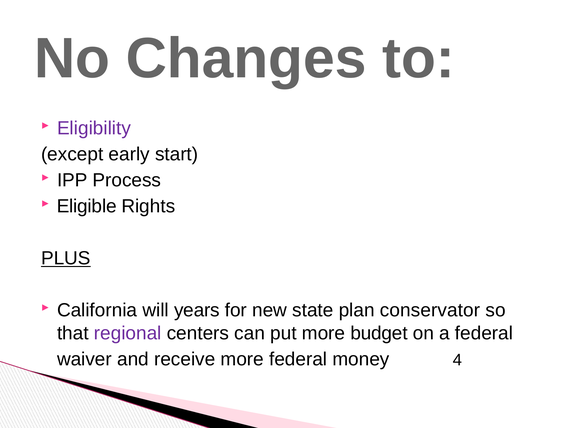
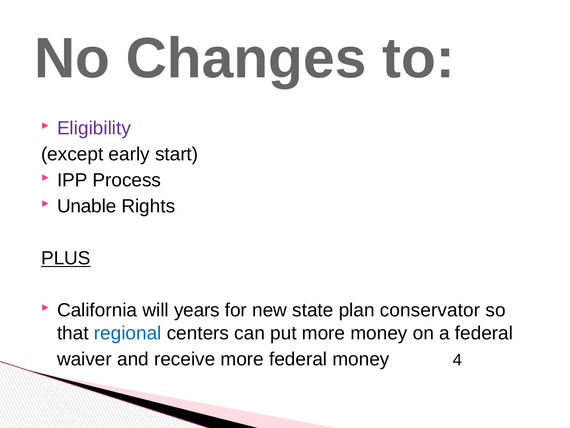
Eligible: Eligible -> Unable (87, 206)
regional colour: purple -> blue (128, 333)
more budget: budget -> money (379, 333)
